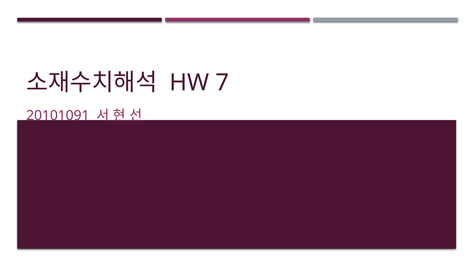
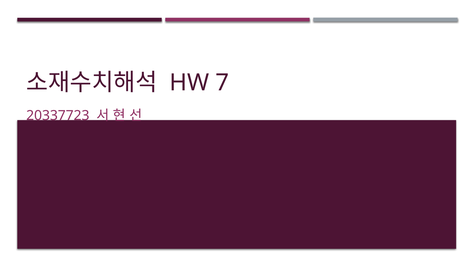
20101091: 20101091 -> 20337723 (58, 116)
